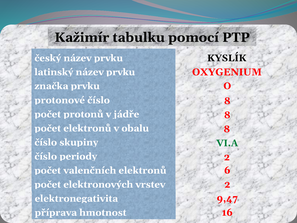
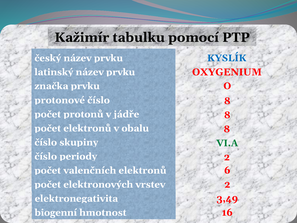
KYSLÍK colour: black -> blue (227, 58)
9,47: 9,47 -> 3,49 (227, 198)
příprava: příprava -> biogenní (56, 212)
